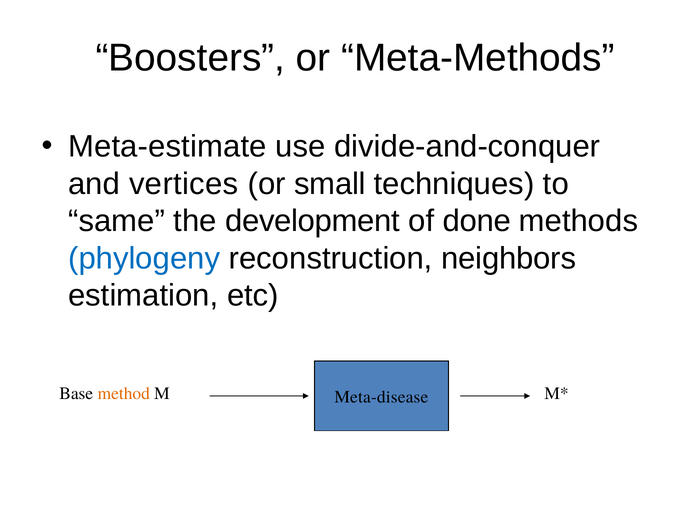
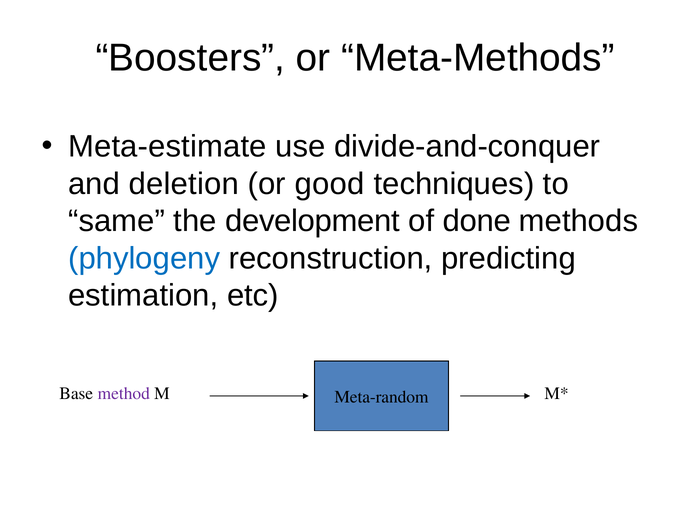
vertices: vertices -> deletion (184, 184)
small: small -> good (330, 184)
neighbors: neighbors -> predicting (509, 259)
method colour: orange -> purple (124, 394)
Meta-disease: Meta-disease -> Meta-random (381, 397)
